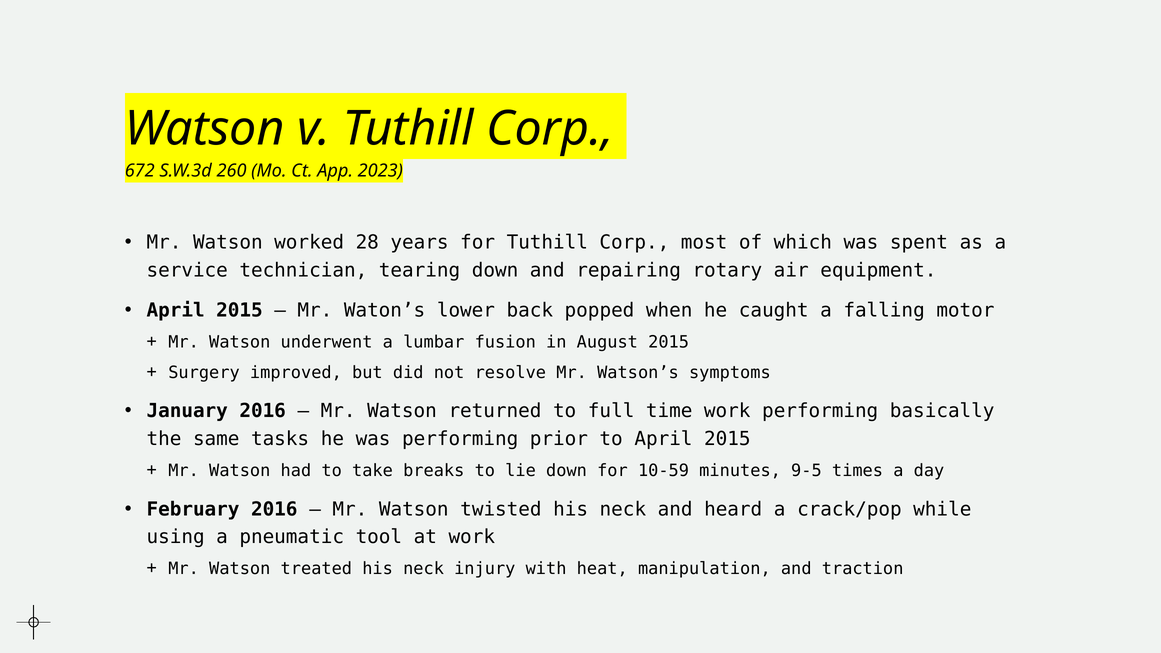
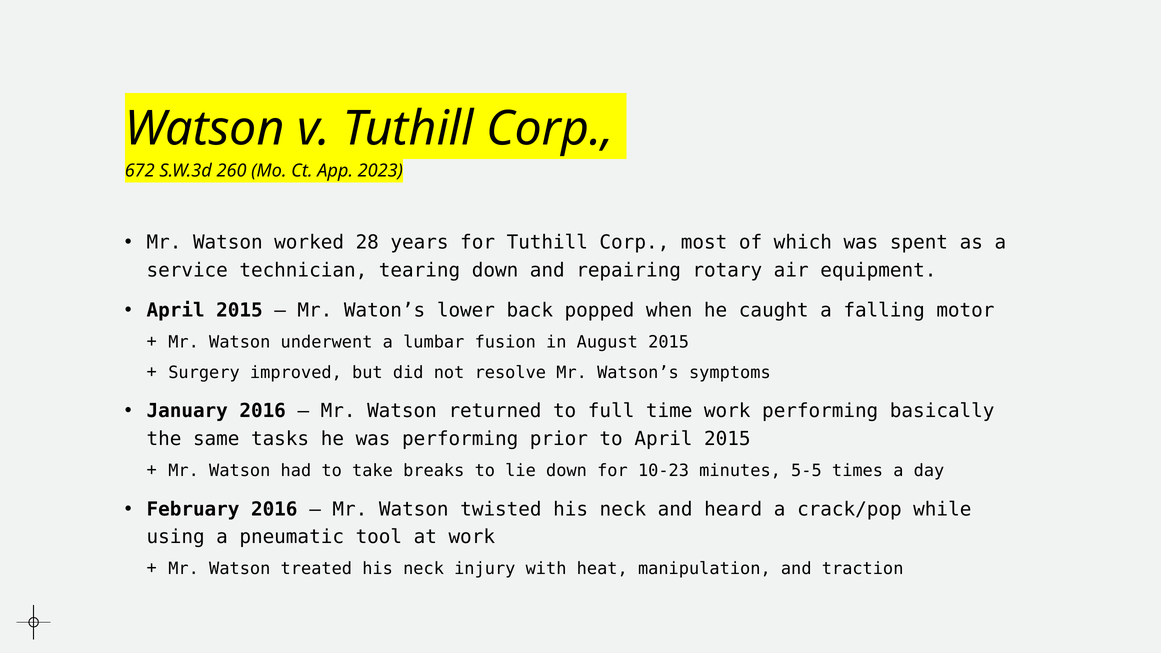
10-59: 10-59 -> 10-23 (664, 471)
9-5: 9-5 -> 5-5 (806, 471)
